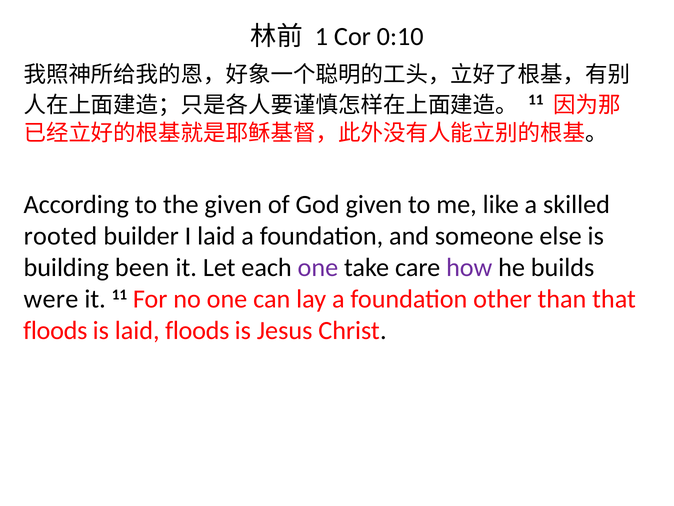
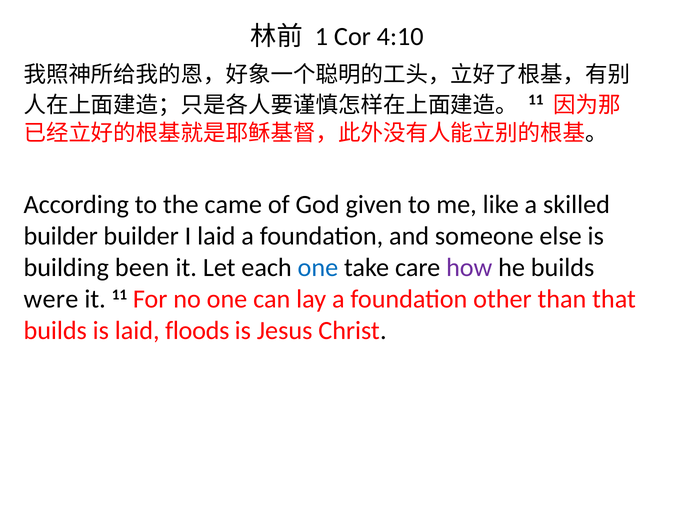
0:10: 0:10 -> 4:10 (400, 37)
the given: given -> came (233, 204)
rooted: rooted -> builder (61, 236)
one colour: purple -> blue (318, 267)
floods: floods -> builds (55, 330)
